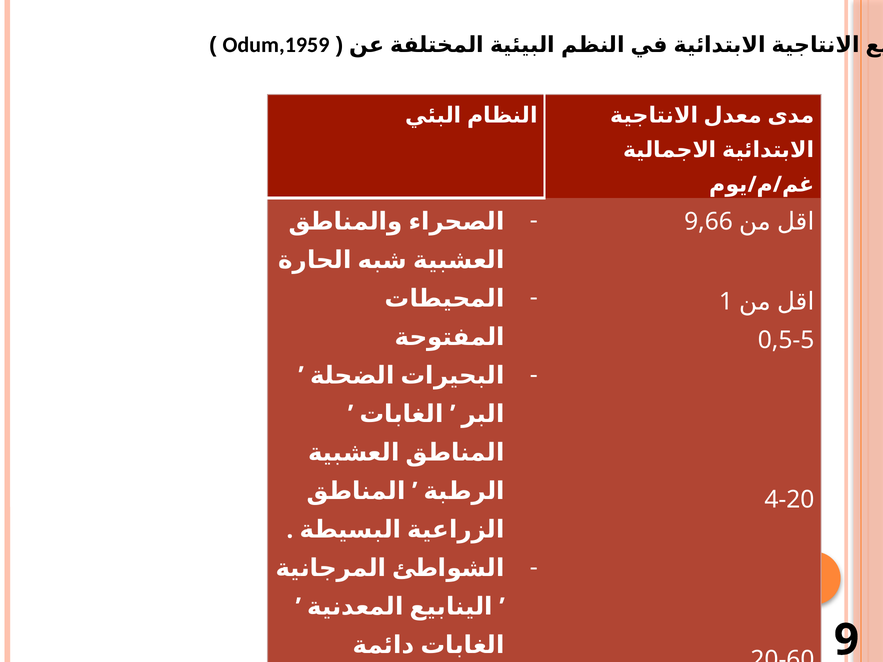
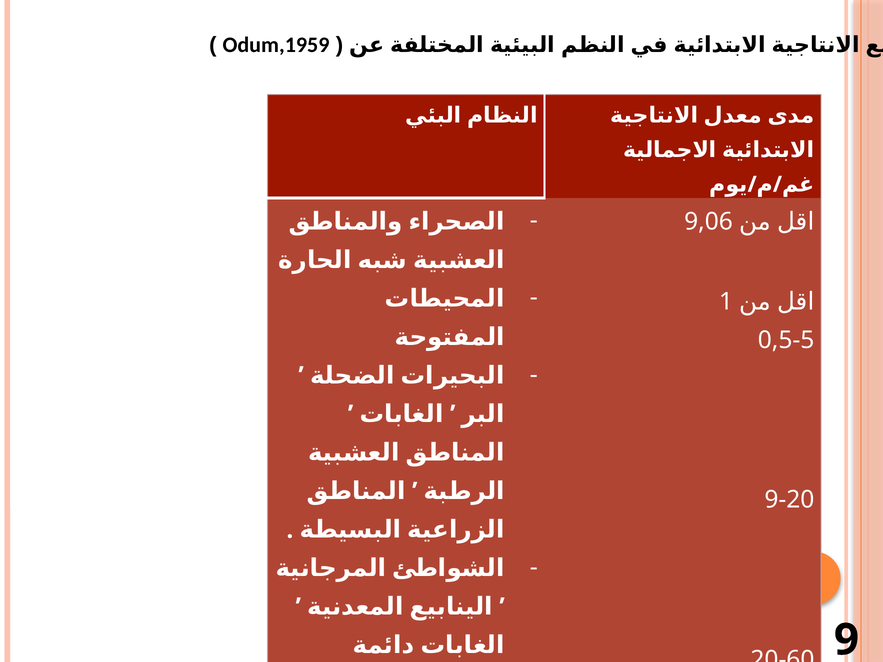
9,66: 9,66 -> 9,06 (709, 222)
4-20: 4-20 -> 9-20 (789, 500)
